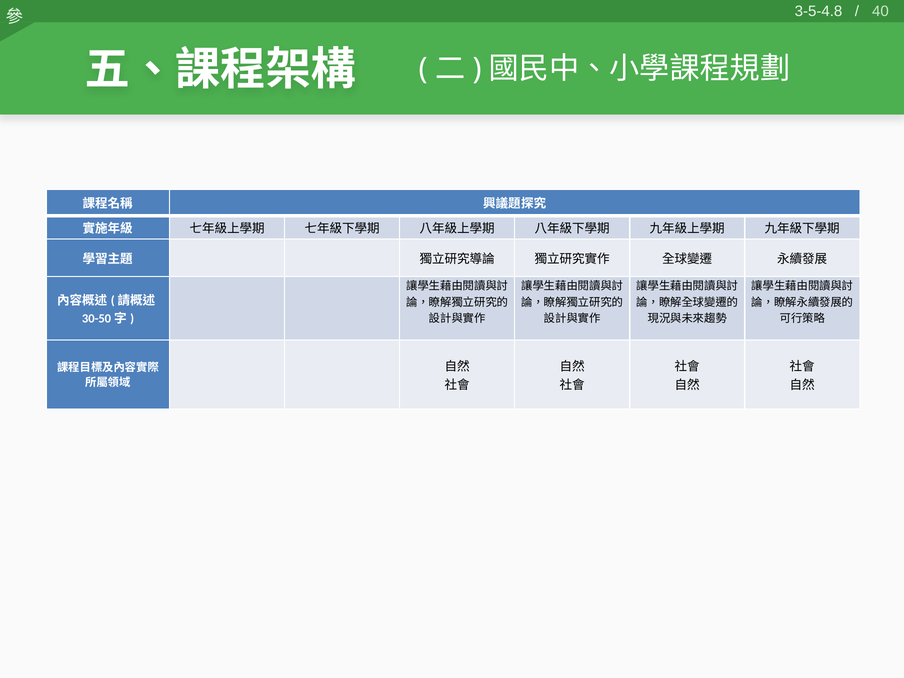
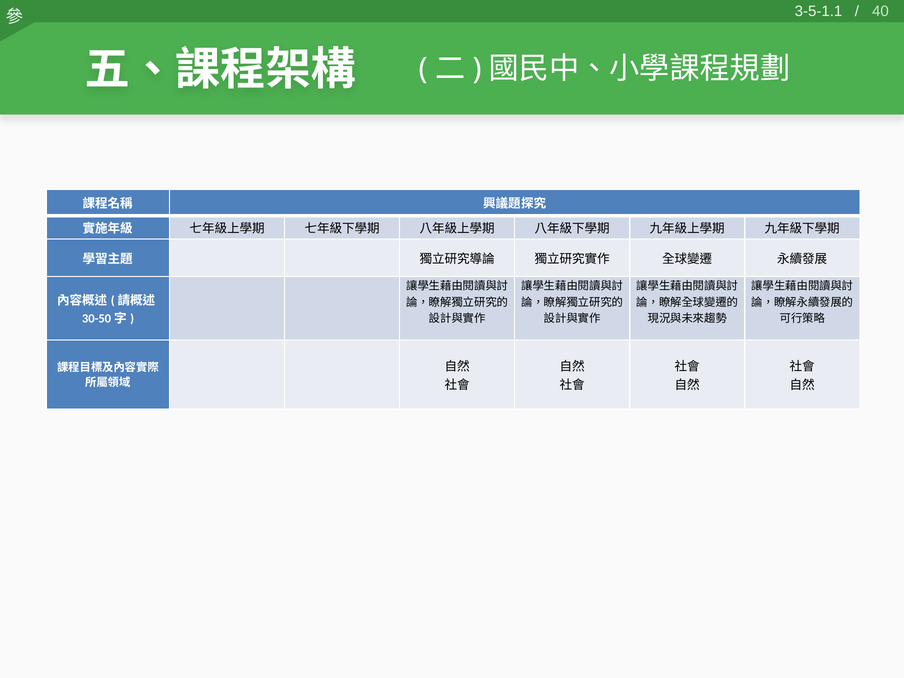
3-5-4.8: 3-5-4.8 -> 3-5-1.1 (819, 11)
